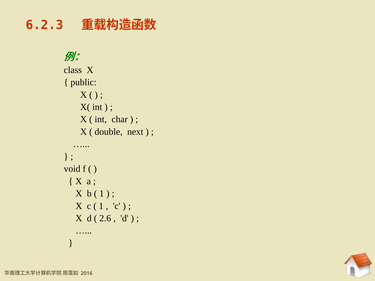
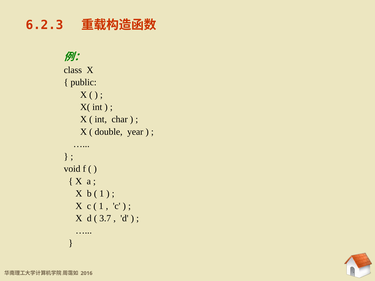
next: next -> year (135, 132)
2.6: 2.6 -> 3.7 (105, 218)
